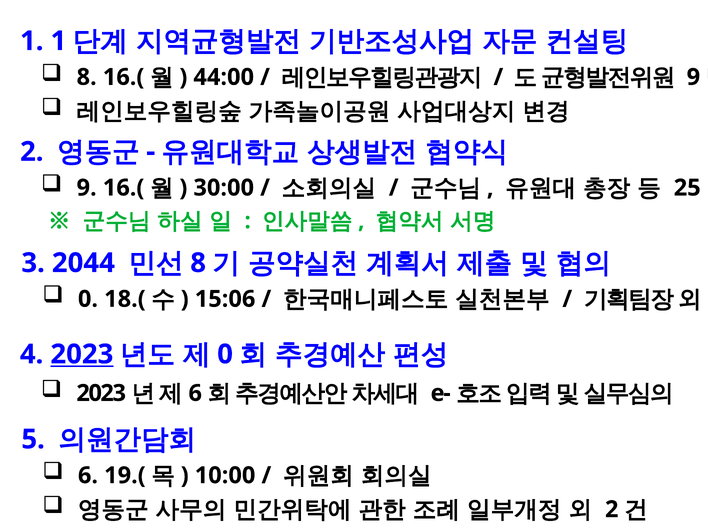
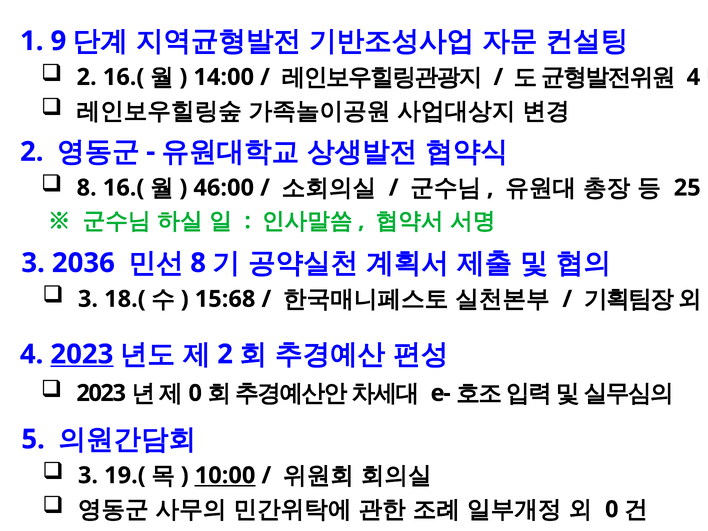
1 1: 1 -> 9 (58, 41)
8: 8 -> 2 (87, 77)
44:00: 44:00 -> 14:00 (224, 77)
9: 9 -> 4 (693, 77)
9: 9 -> 8 (87, 188)
30:00: 30:00 -> 46:00 (224, 188)
2044: 2044 -> 2036 (83, 263)
0: 0 -> 3 (88, 299)
15:06: 15:06 -> 15:68 (225, 299)
0: 0 -> 2 (225, 354)
6: 6 -> 0 (195, 393)
6: 6 -> 3 (88, 475)
10:00 underline: none -> present (225, 475)
2: 2 -> 0 (612, 509)
